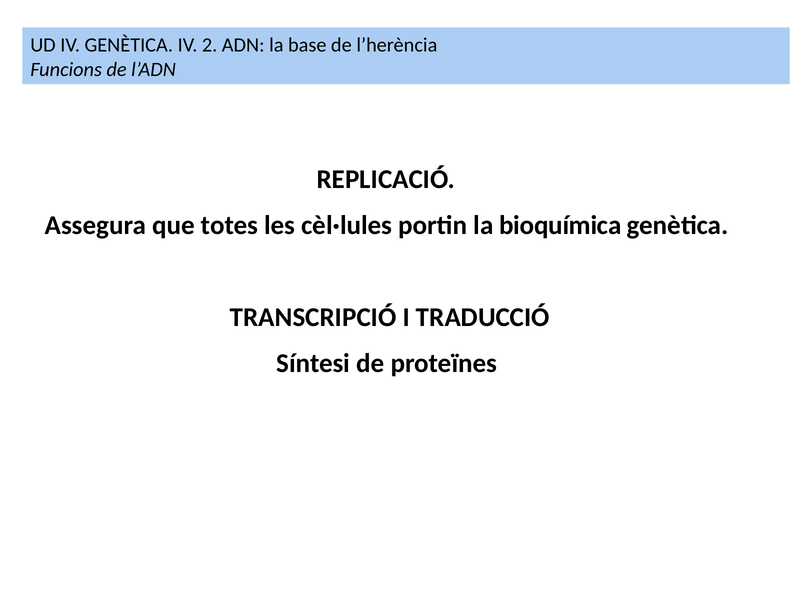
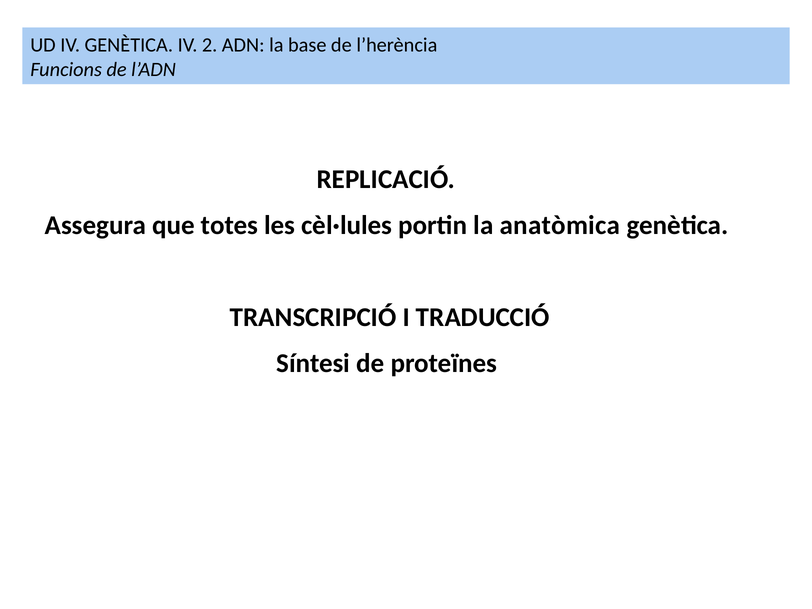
bioquímica: bioquímica -> anatòmica (560, 225)
